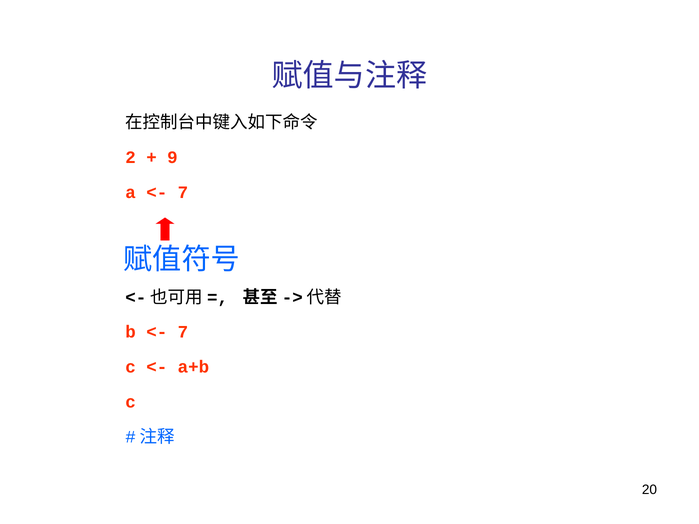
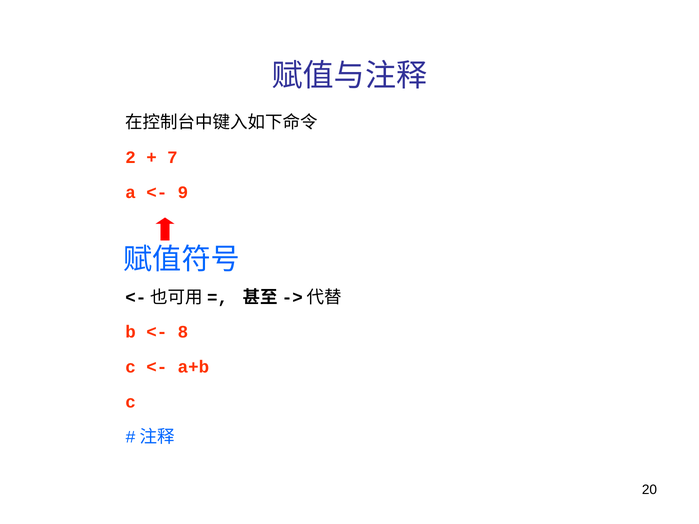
9: 9 -> 7 (172, 158)
7: 7 -> 9 (183, 193)
7: 7 -> 8 (183, 332)
